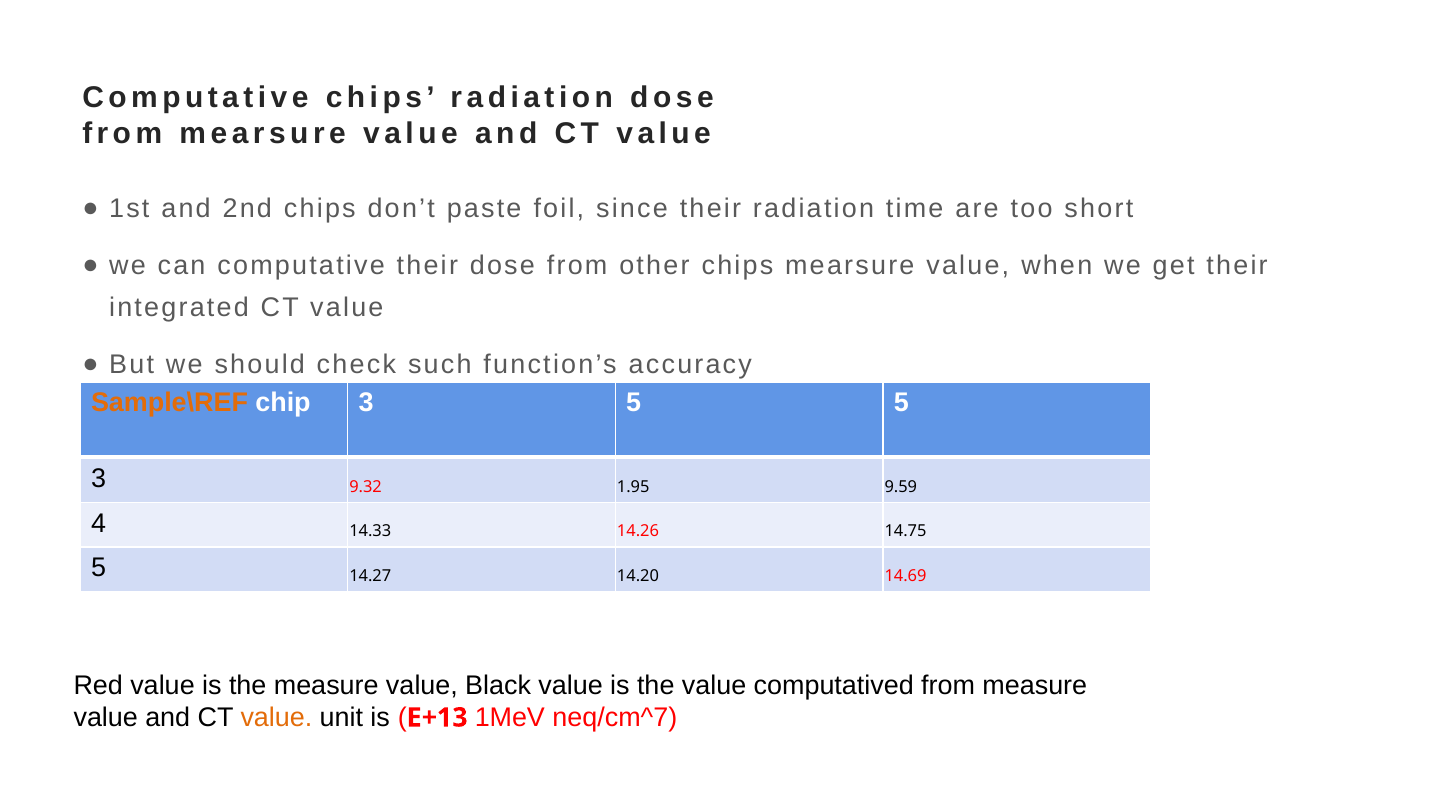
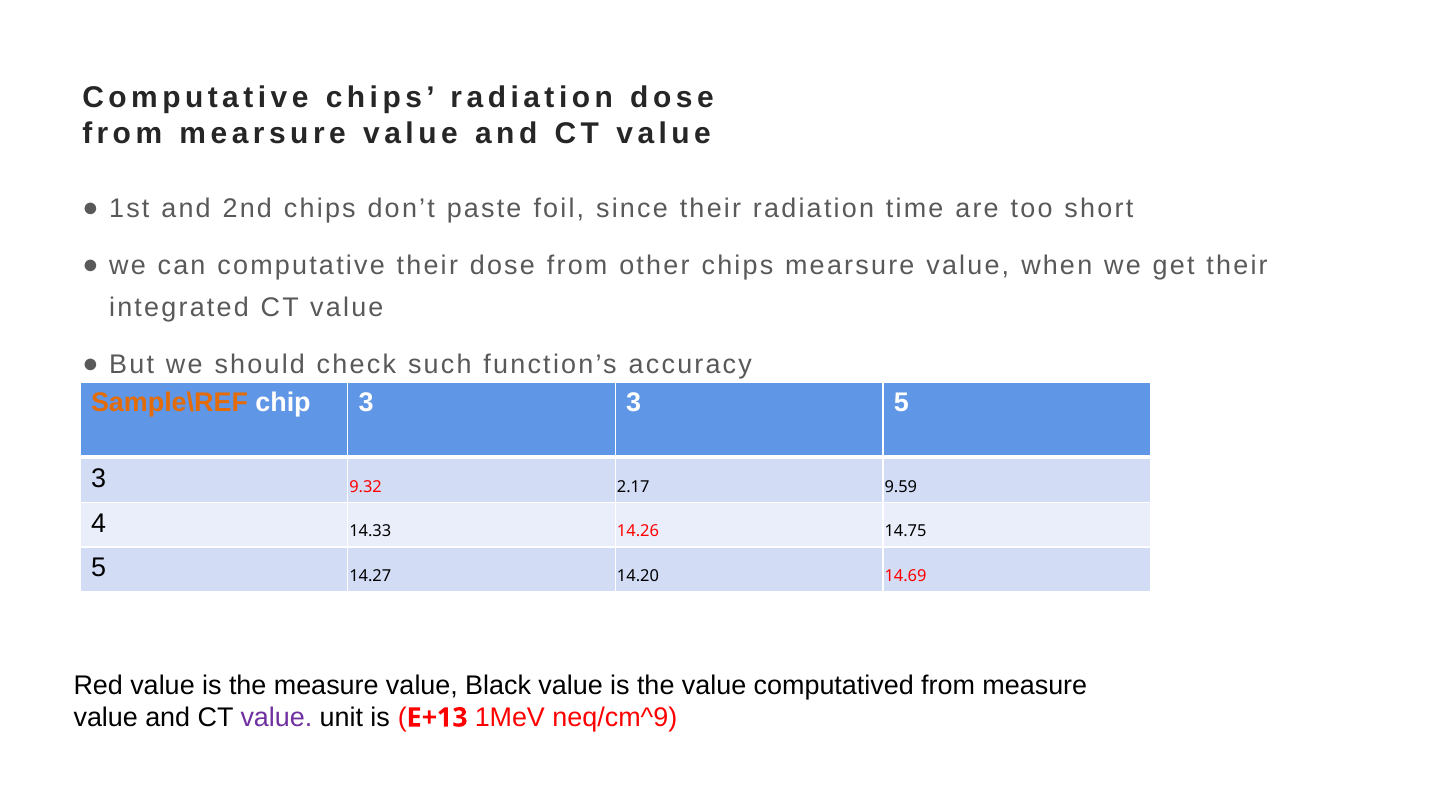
3 5: 5 -> 3 (634, 403)
1.95: 1.95 -> 2.17 (633, 486)
value colour: orange -> purple (276, 717)
neq/cm^7: neq/cm^7 -> neq/cm^9 (615, 717)
